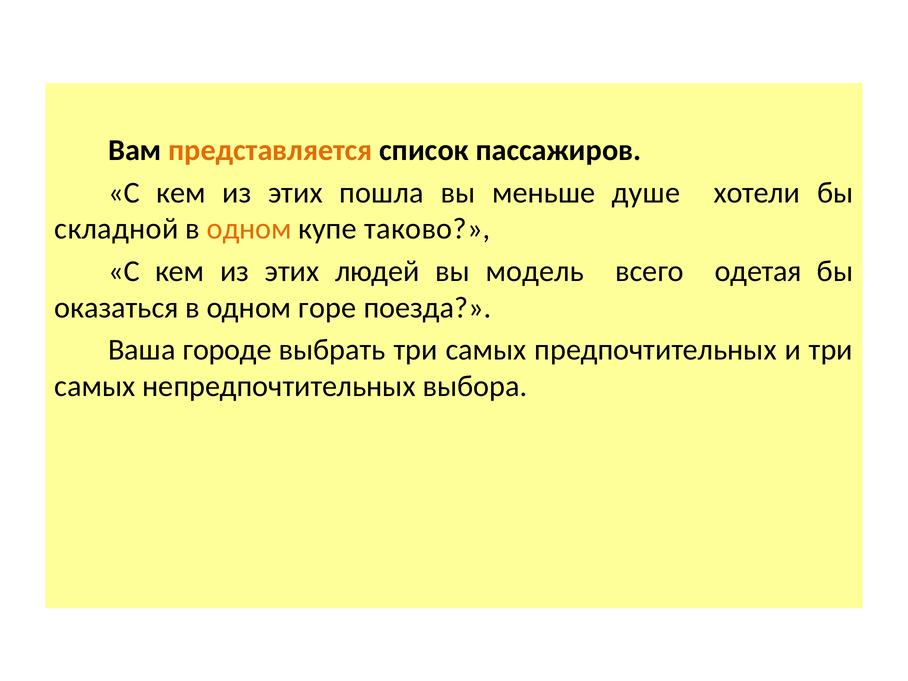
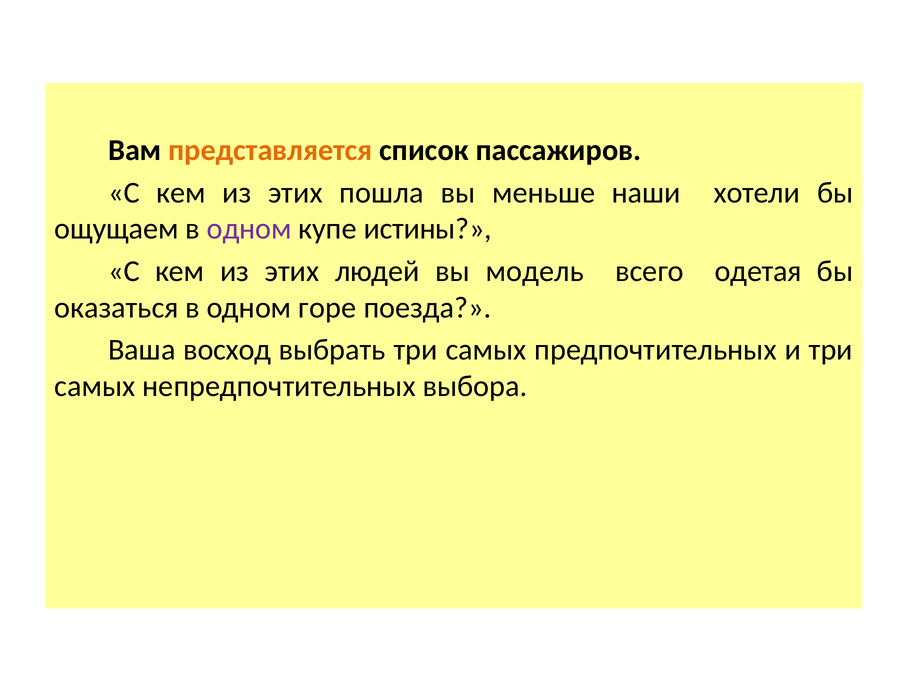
душе: душе -> наши (646, 193)
складной: складной -> ощущаем (117, 229)
одном colour: orange -> purple (249, 229)
таково: таково -> истины (428, 229)
городе: городе -> восход (227, 350)
